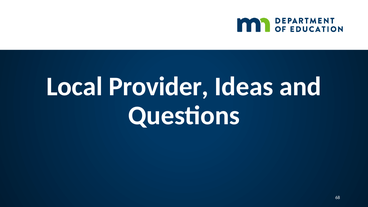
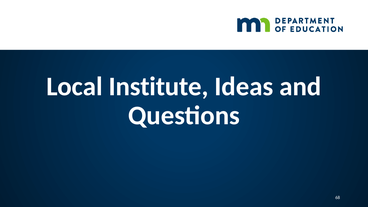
Provider: Provider -> Institute (159, 87)
